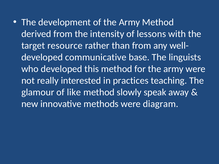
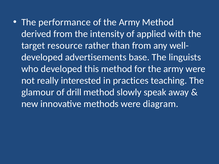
development: development -> performance (65, 22)
lessons: lessons -> applied (151, 34)
communicative: communicative -> advertisements (96, 57)
like: like -> drill (74, 92)
